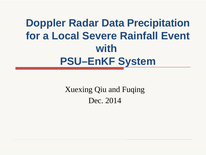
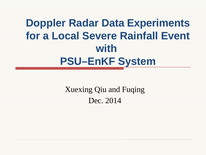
Precipitation: Precipitation -> Experiments (158, 23)
